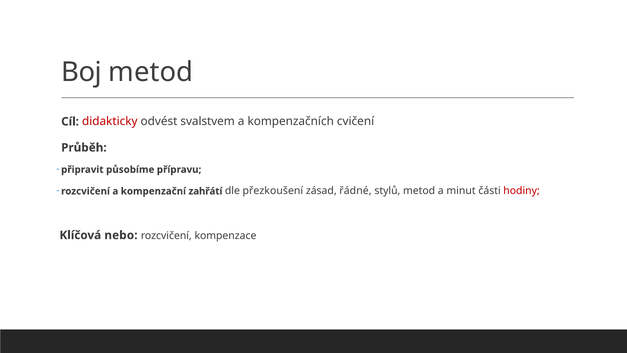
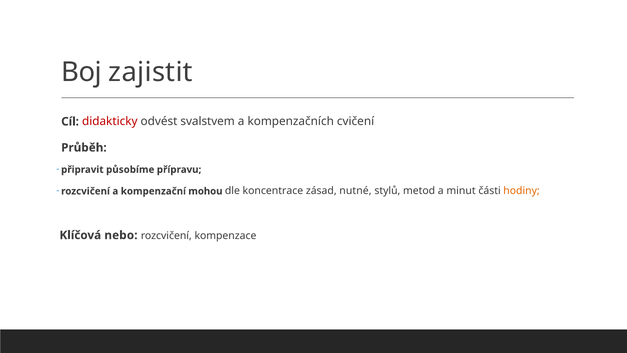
Boj metod: metod -> zajistit (151, 72)
zahřátí: zahřátí -> mohou (205, 191)
přezkoušení: přezkoušení -> koncentrace (273, 191)
řádné: řádné -> nutné (355, 191)
hodiny colour: red -> orange (522, 191)
